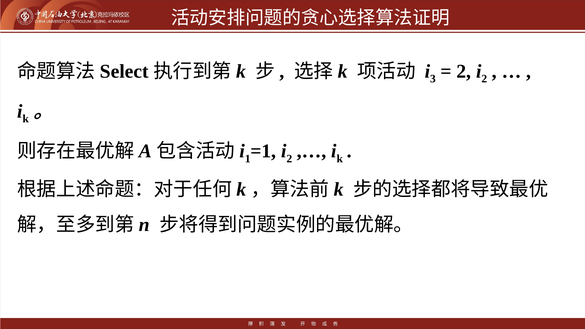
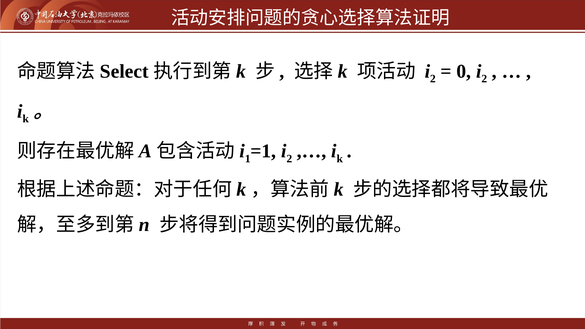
3: 3 -> 2 (433, 79)
2: 2 -> 0 (464, 71)
